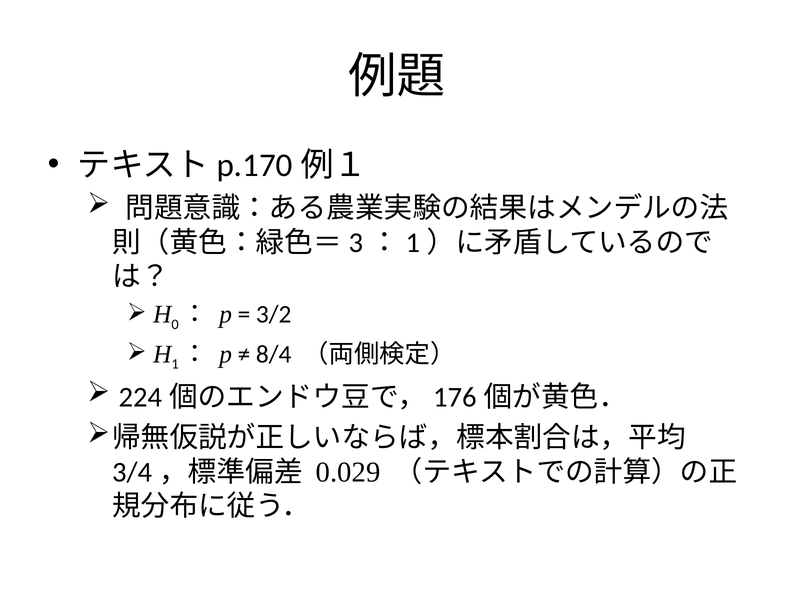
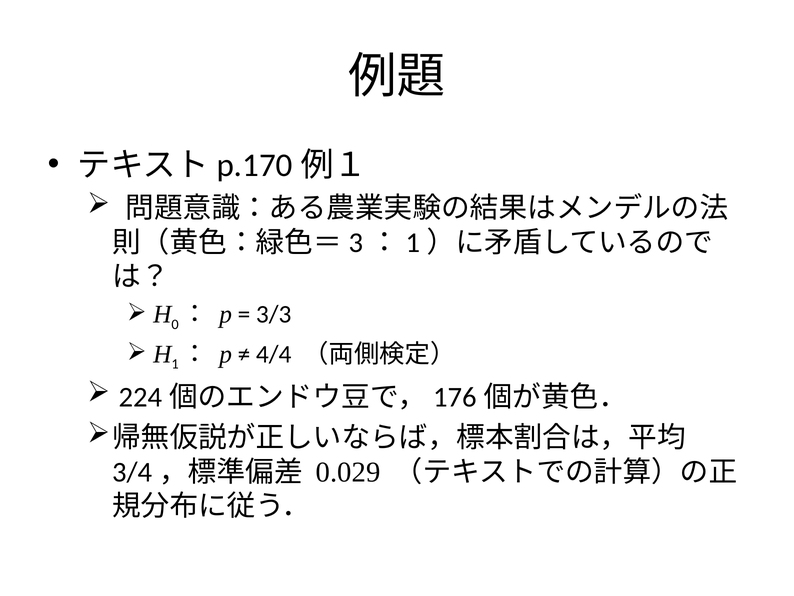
3/2: 3/2 -> 3/3 (274, 314)
8/4: 8/4 -> 4/4 (274, 354)
